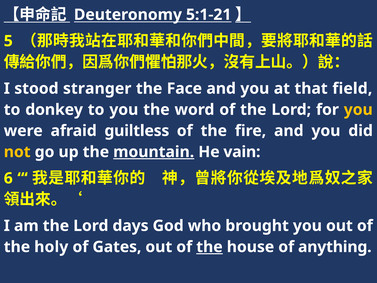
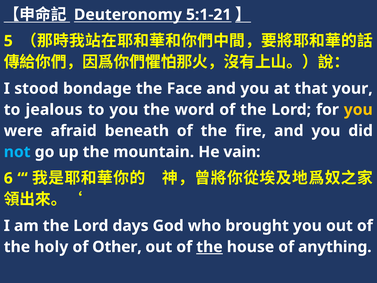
stranger: stranger -> bondage (97, 88)
field: field -> your (352, 88)
donkey: donkey -> jealous (54, 110)
guiltless: guiltless -> beneath (137, 131)
not colour: yellow -> light blue (17, 152)
mountain underline: present -> none (154, 152)
Gates: Gates -> Other (117, 247)
